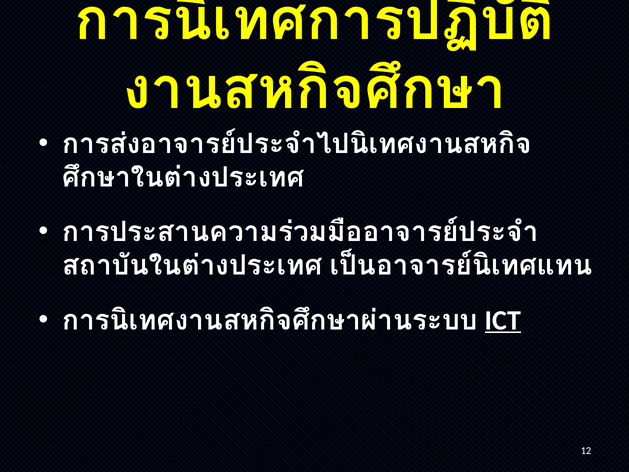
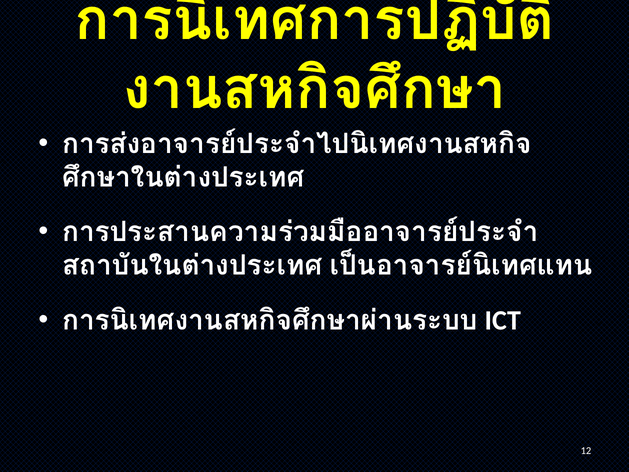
ICT underline: present -> none (503, 320)
